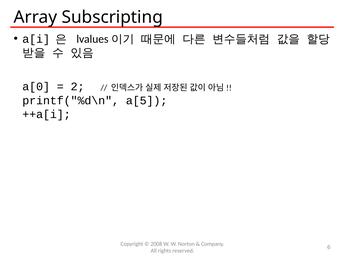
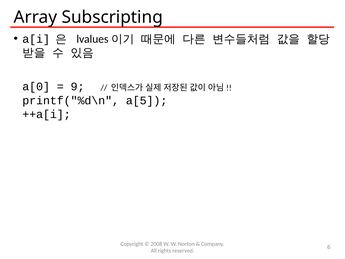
2: 2 -> 9 (78, 86)
